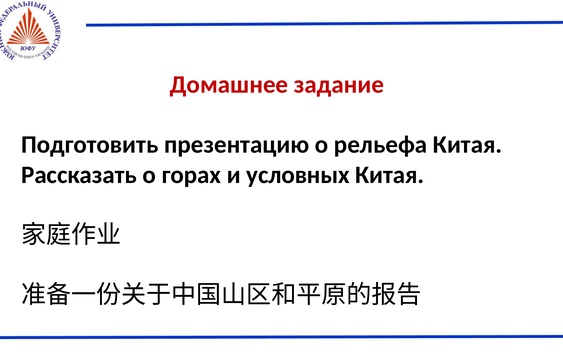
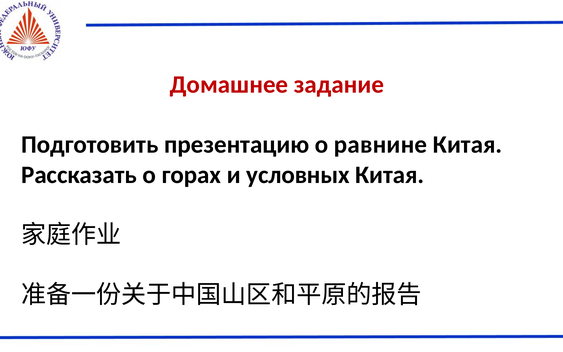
рельефа: рельефа -> равнине (381, 145)
